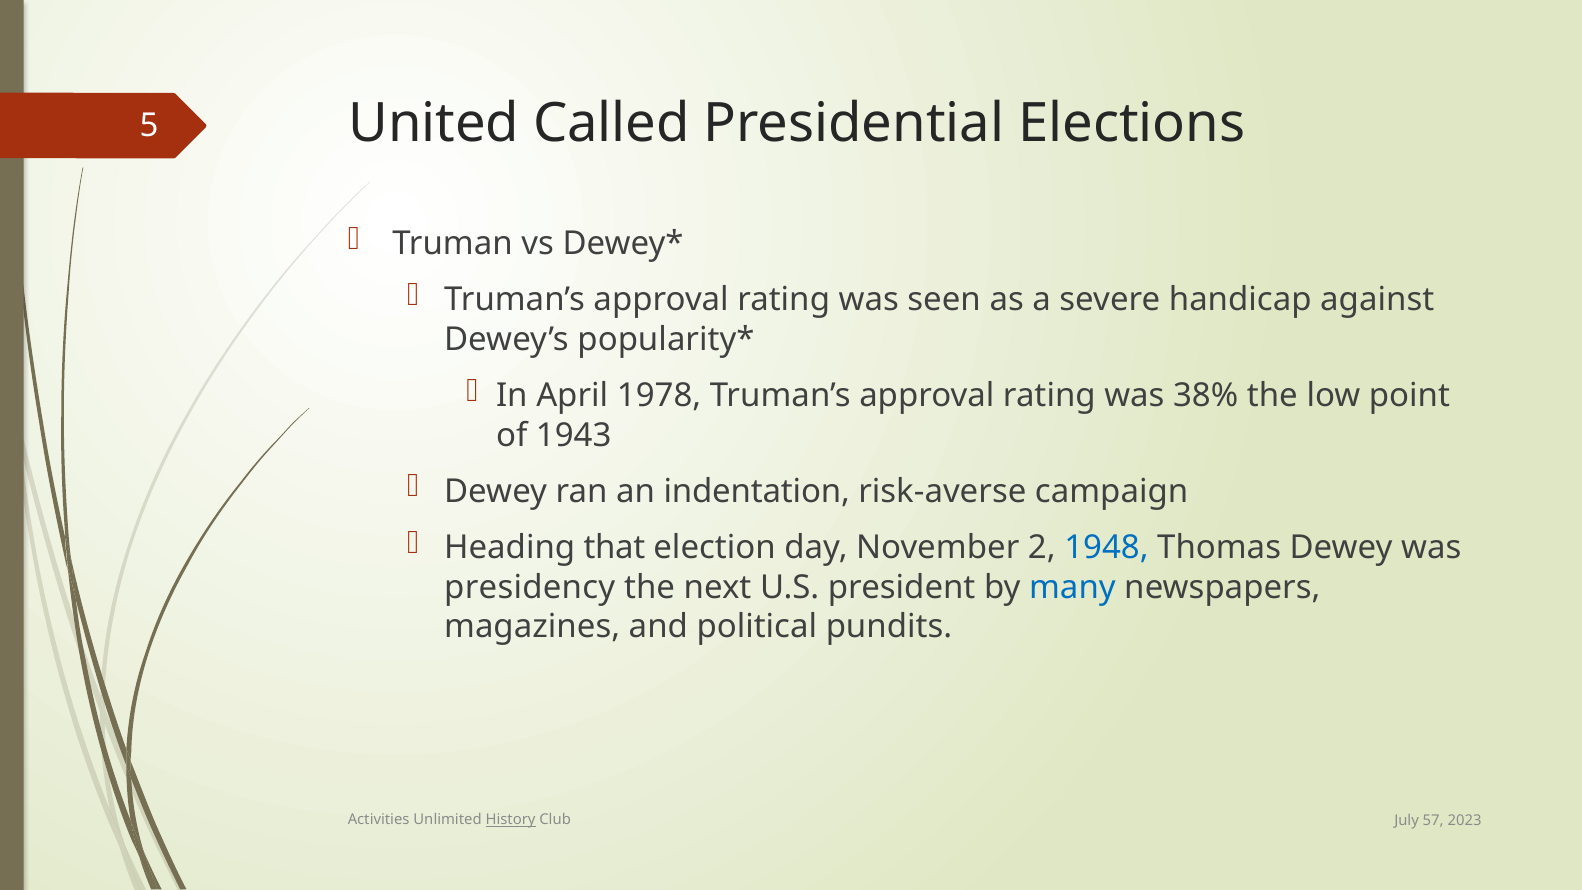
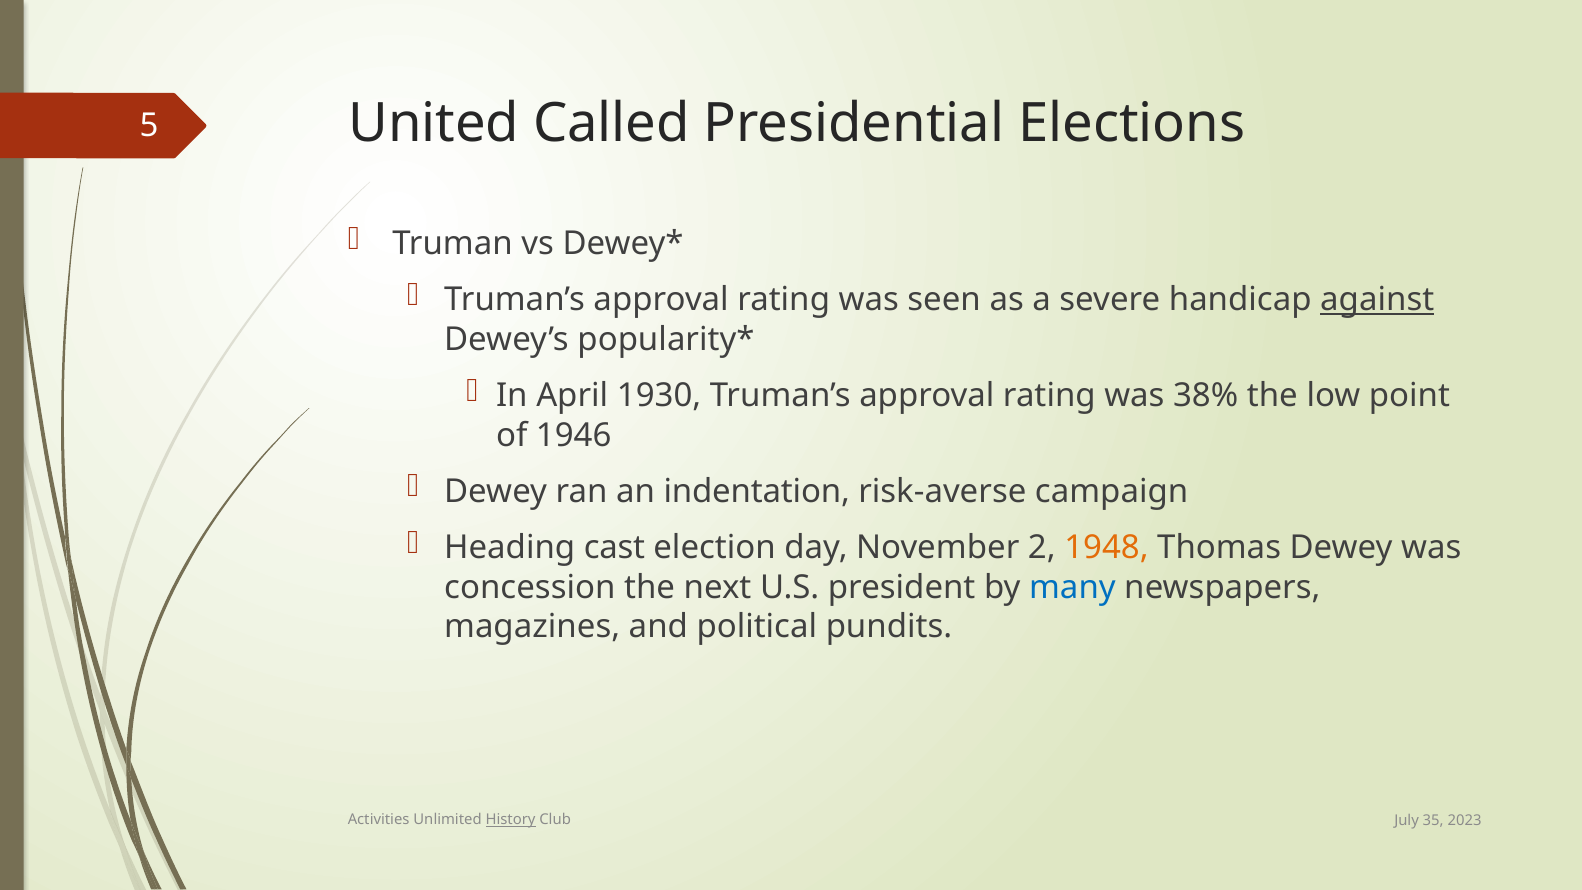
against underline: none -> present (1377, 300)
1978: 1978 -> 1930 (659, 396)
1943: 1943 -> 1946 (574, 435)
that: that -> cast (614, 547)
1948 colour: blue -> orange (1106, 547)
presidency: presidency -> concession (530, 587)
57: 57 -> 35 (1433, 821)
